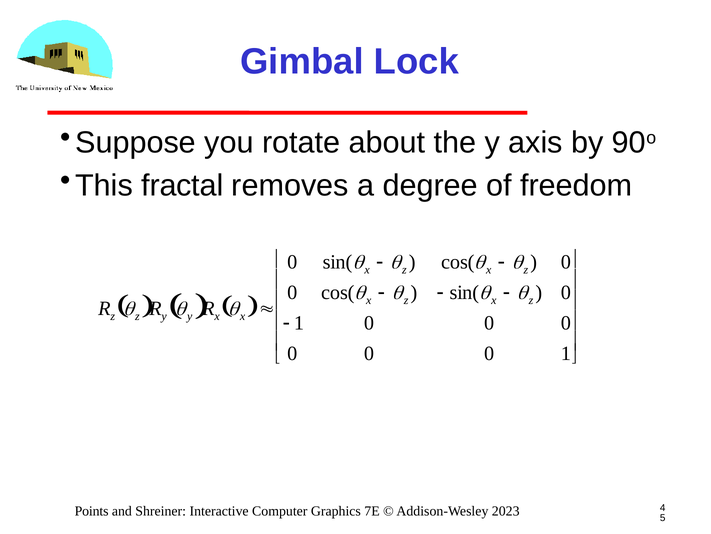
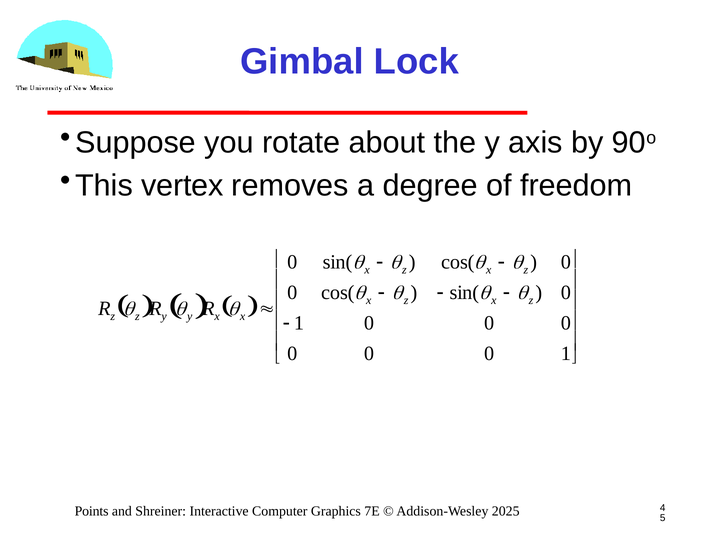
fractal: fractal -> vertex (182, 185)
2023: 2023 -> 2025 (506, 511)
